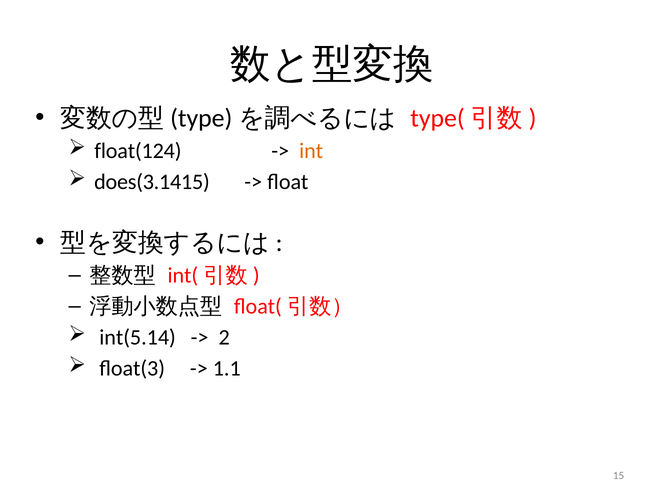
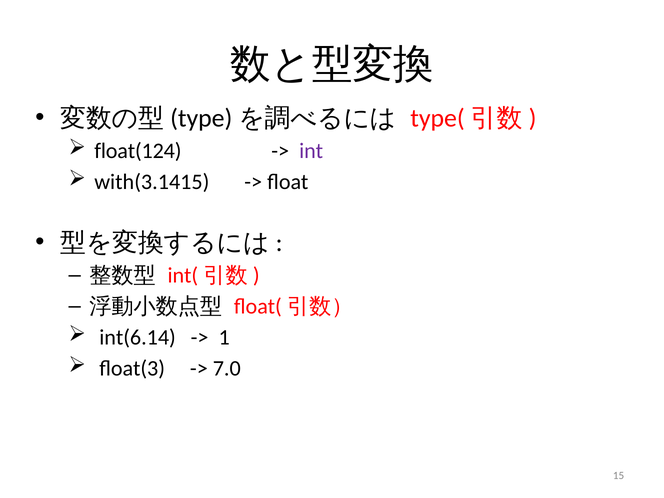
int colour: orange -> purple (311, 151)
does(3.1415: does(3.1415 -> with(3.1415 (152, 182)
int(5.14: int(5.14 -> int(6.14 (138, 338)
2: 2 -> 1 (224, 338)
1.1: 1.1 -> 7.0 (227, 369)
